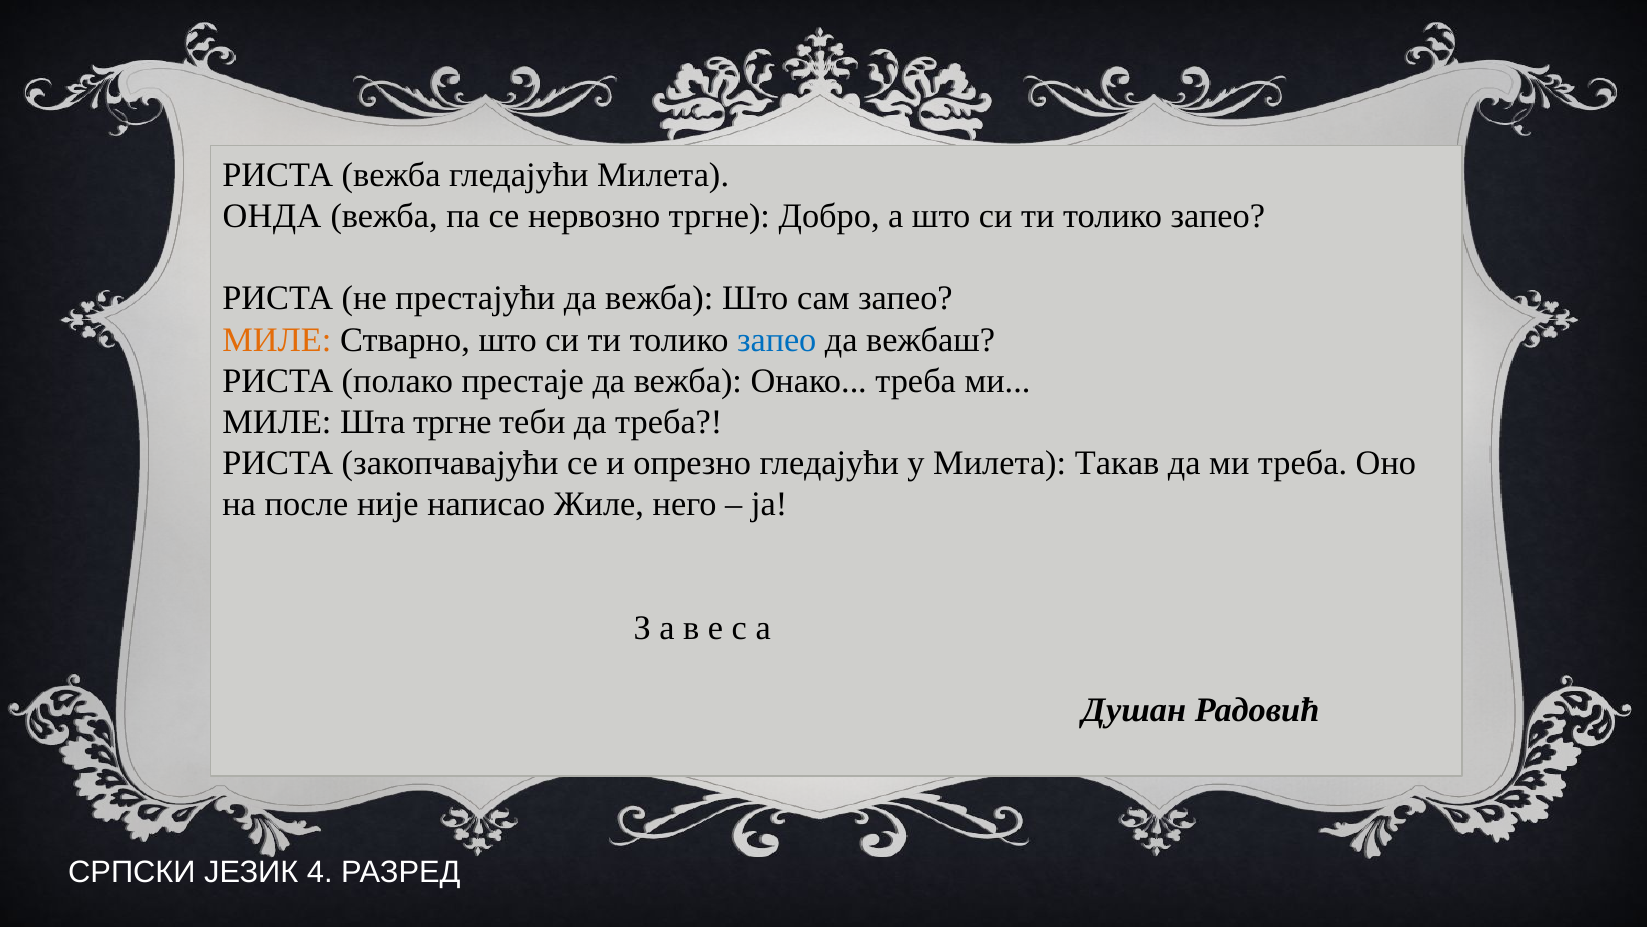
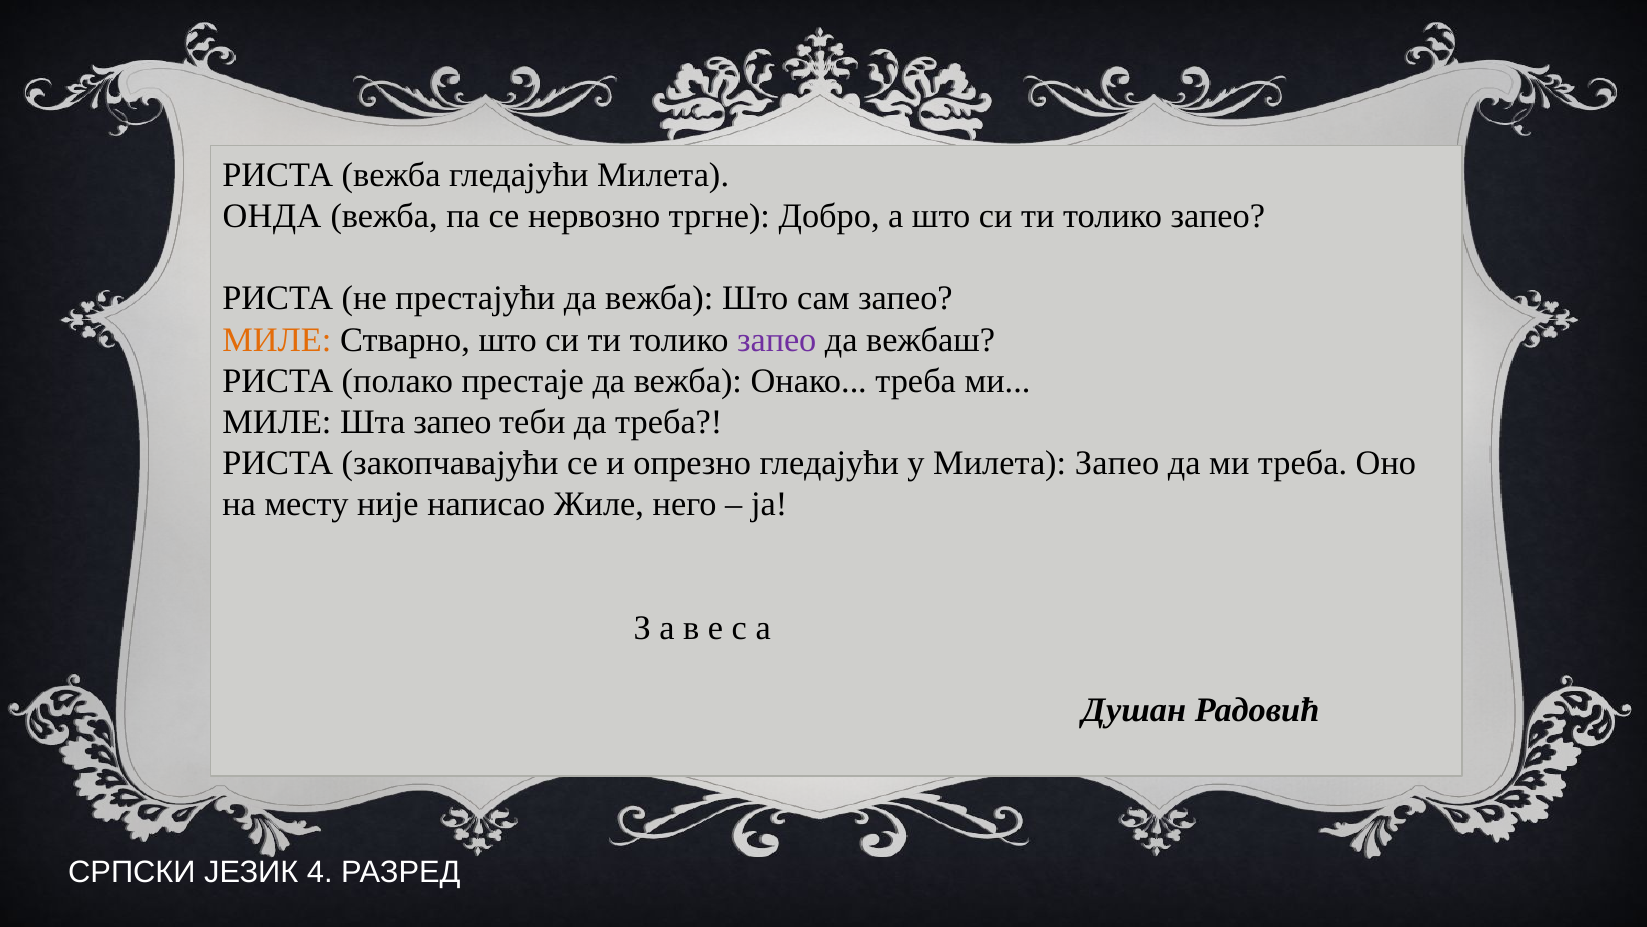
запео colour: blue -> purple (777, 339)
Шта тргне: тргне -> запео (452, 422)
Милета Такав: Такав -> Запео (1117, 463)
после: после -> месту (307, 504)
